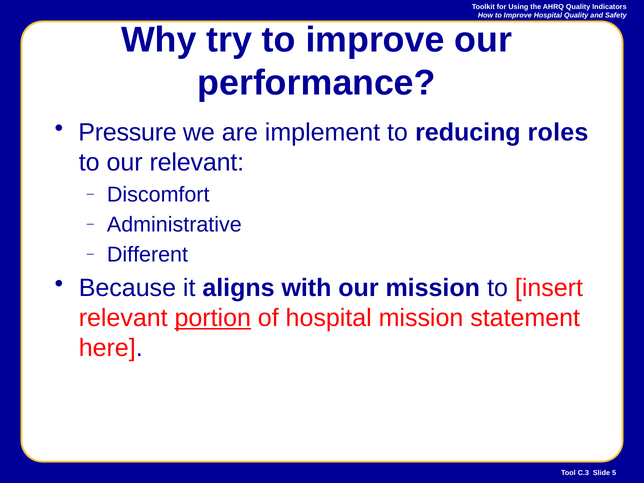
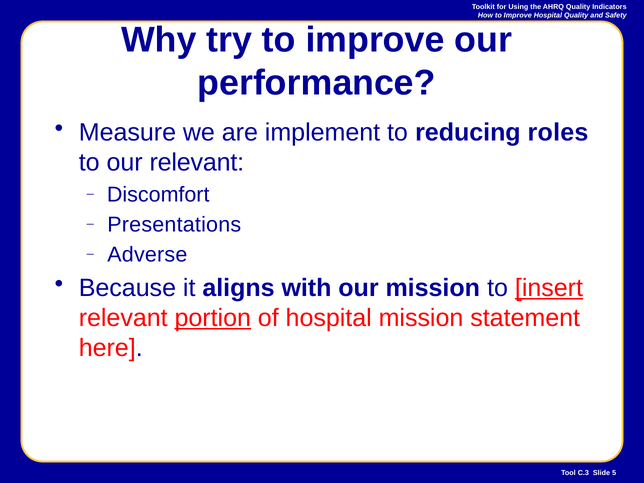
Pressure: Pressure -> Measure (127, 133)
Administrative: Administrative -> Presentations (174, 225)
Different: Different -> Adverse (147, 255)
insert underline: none -> present (549, 288)
